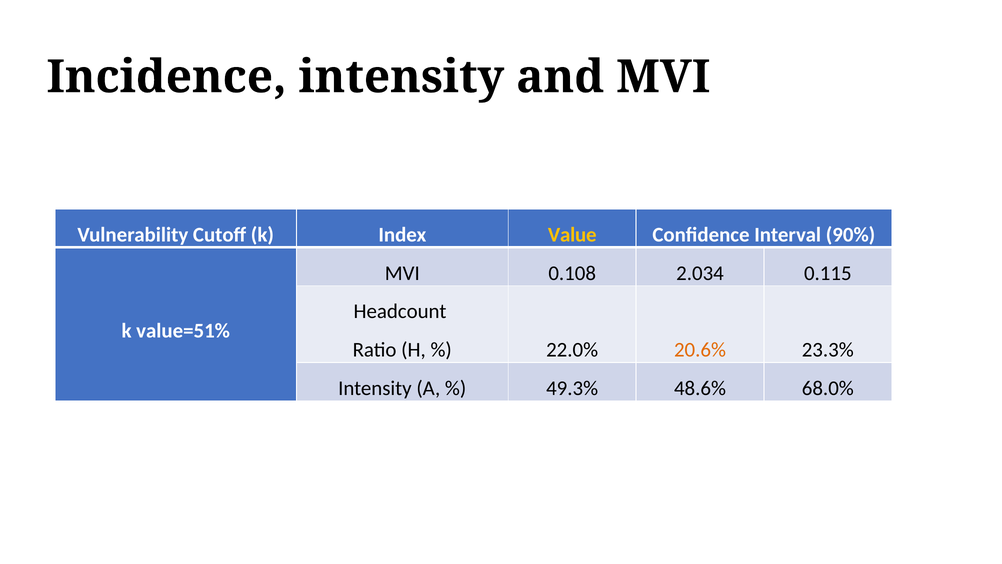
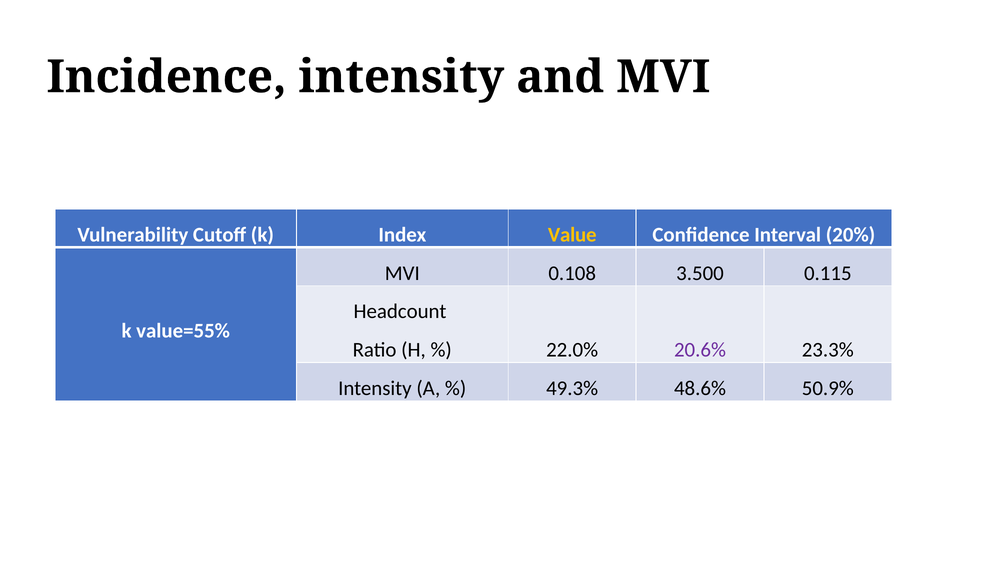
90%: 90% -> 20% (851, 235)
2.034: 2.034 -> 3.500 (700, 273)
value=51%: value=51% -> value=55% (183, 330)
20.6% colour: orange -> purple (700, 350)
68.0%: 68.0% -> 50.9% (828, 388)
